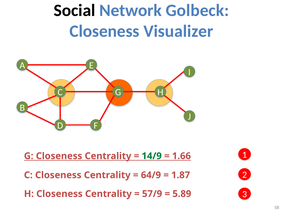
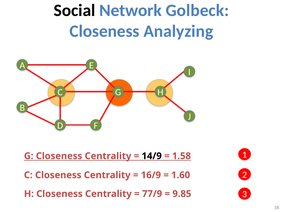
Visualizer: Visualizer -> Analyzing (178, 31)
14/9 colour: green -> black (152, 156)
1.66: 1.66 -> 1.58 (181, 156)
64/9: 64/9 -> 16/9 (151, 175)
1.87: 1.87 -> 1.60 (181, 175)
57/9: 57/9 -> 77/9 (152, 194)
5.89: 5.89 -> 9.85 (182, 194)
